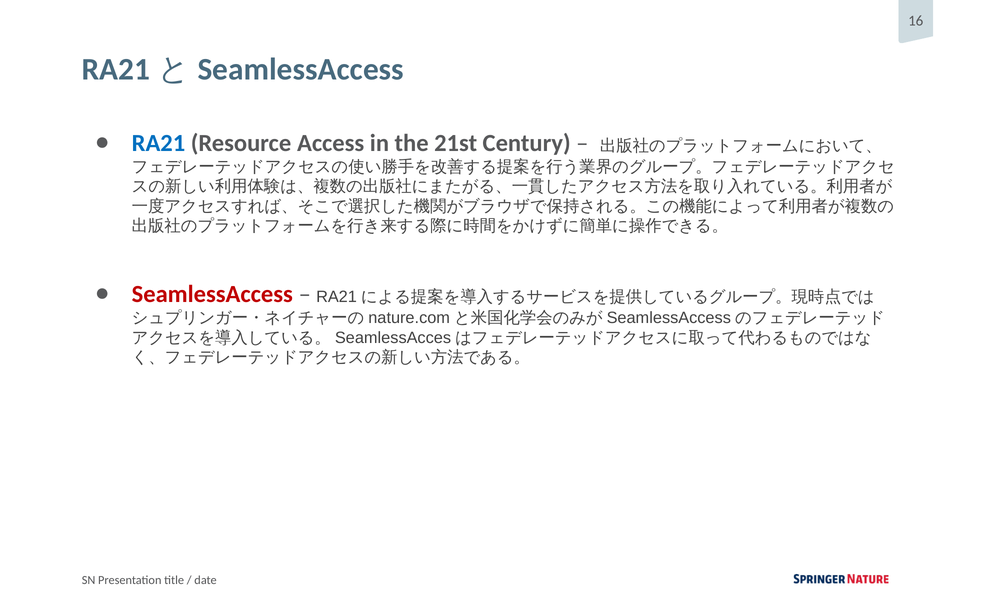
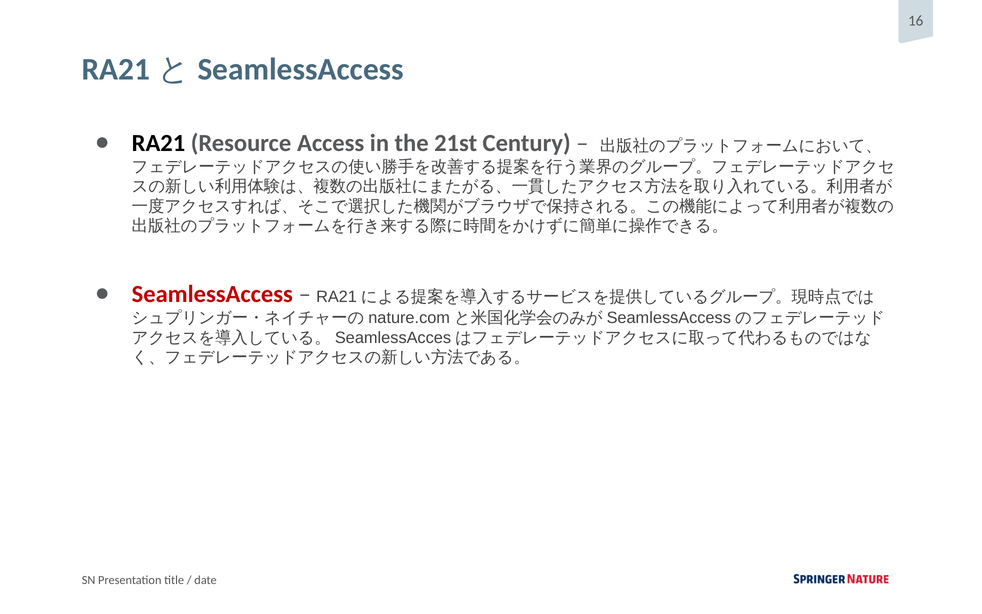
RA21 colour: blue -> black (158, 143)
